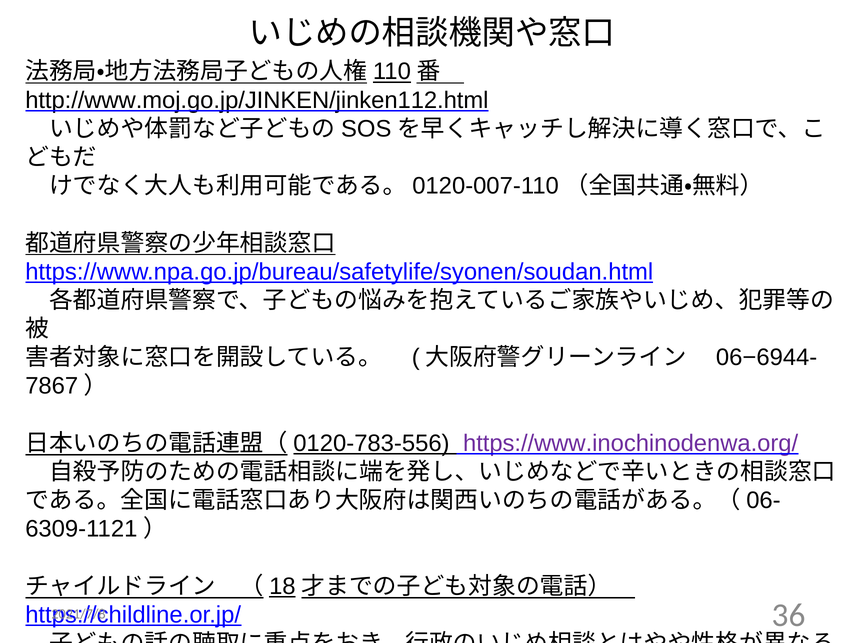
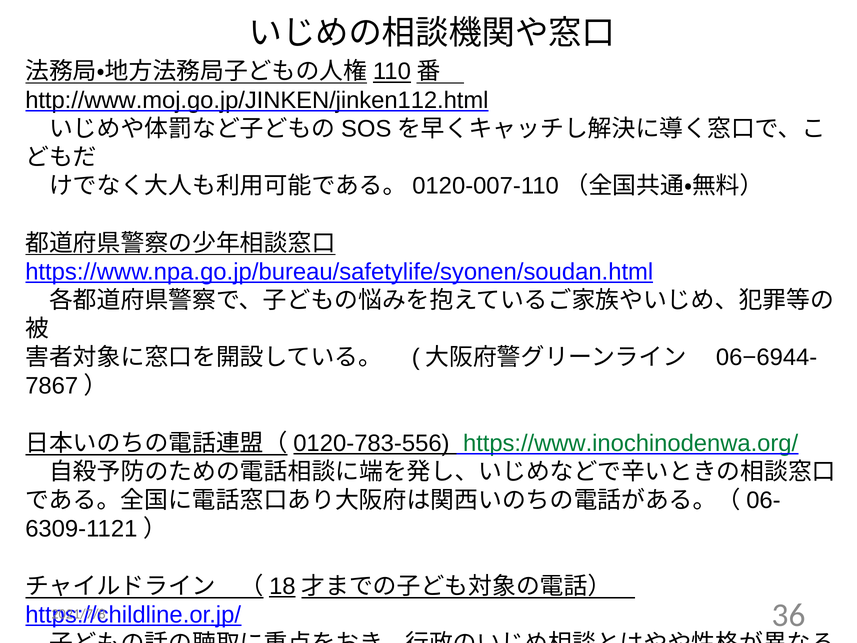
https://www.inochinodenwa.org/ colour: purple -> green (631, 443)
